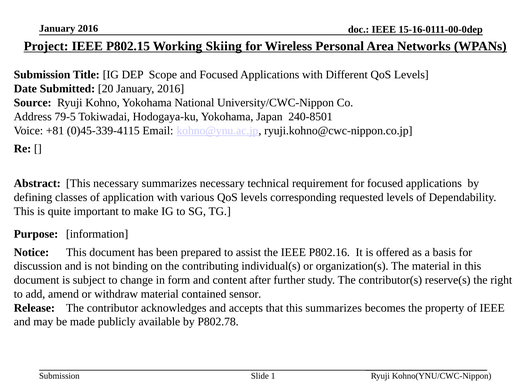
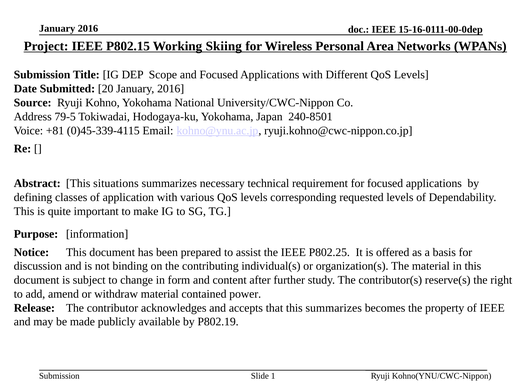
This necessary: necessary -> situations (116, 183)
P802.16: P802.16 -> P802.25 (329, 252)
sensor: sensor -> power (245, 294)
P802.78: P802.78 -> P802.19 (218, 321)
